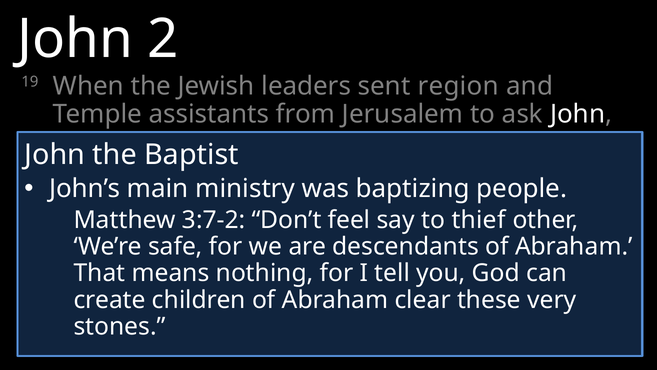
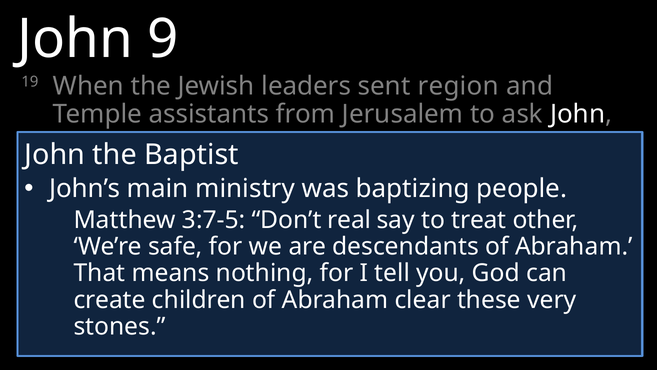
2: 2 -> 9 (163, 39)
3:7-2: 3:7-2 -> 3:7-5 (214, 220)
feel: feel -> real (349, 220)
thief: thief -> treat (479, 220)
